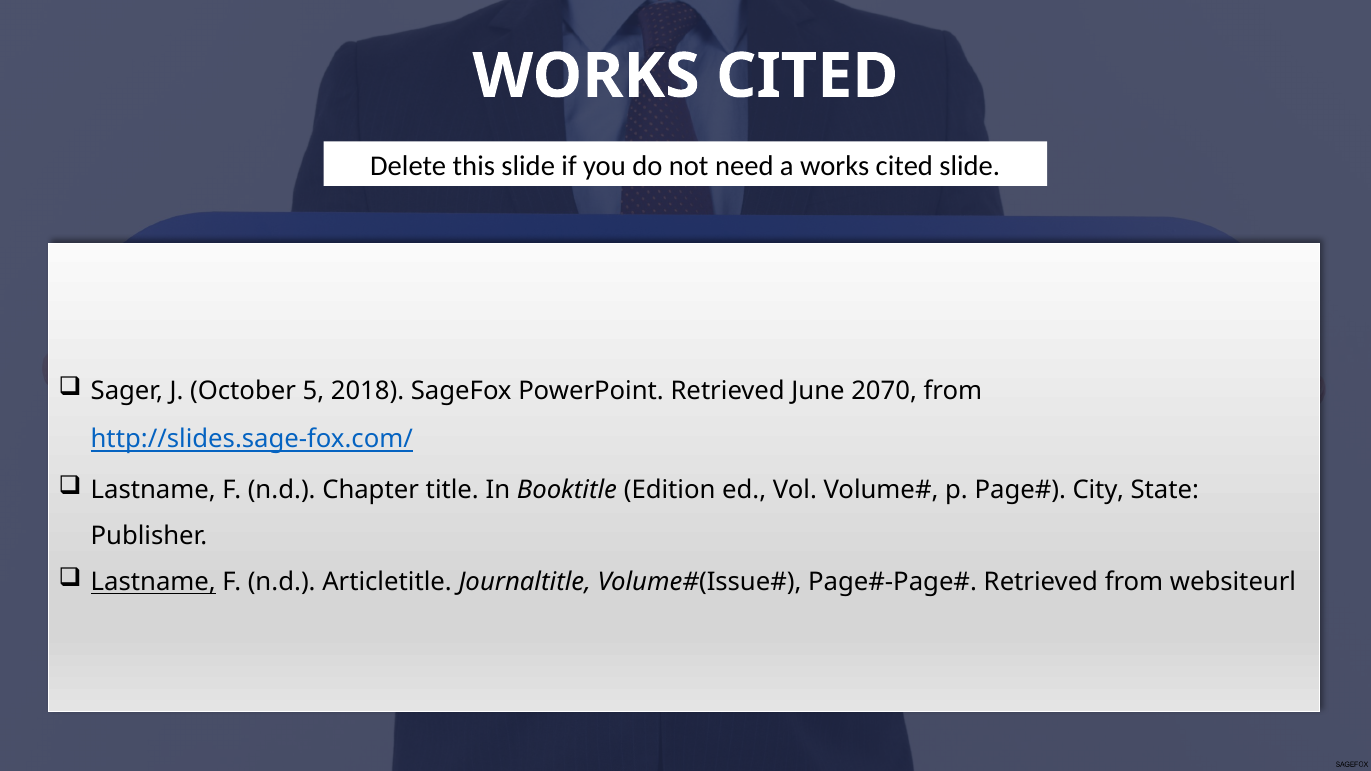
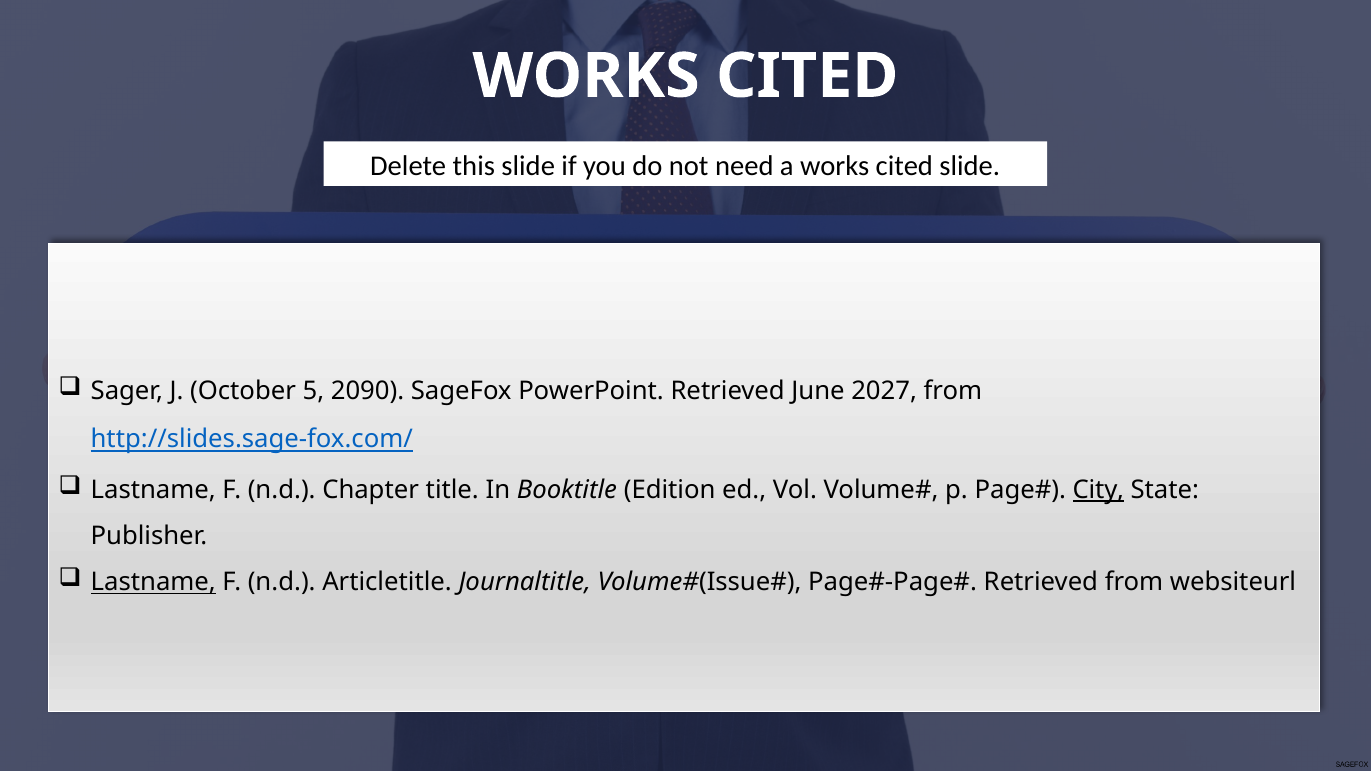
2018: 2018 -> 2090 (367, 391)
2070: 2070 -> 2027 (884, 391)
City underline: none -> present (1098, 490)
